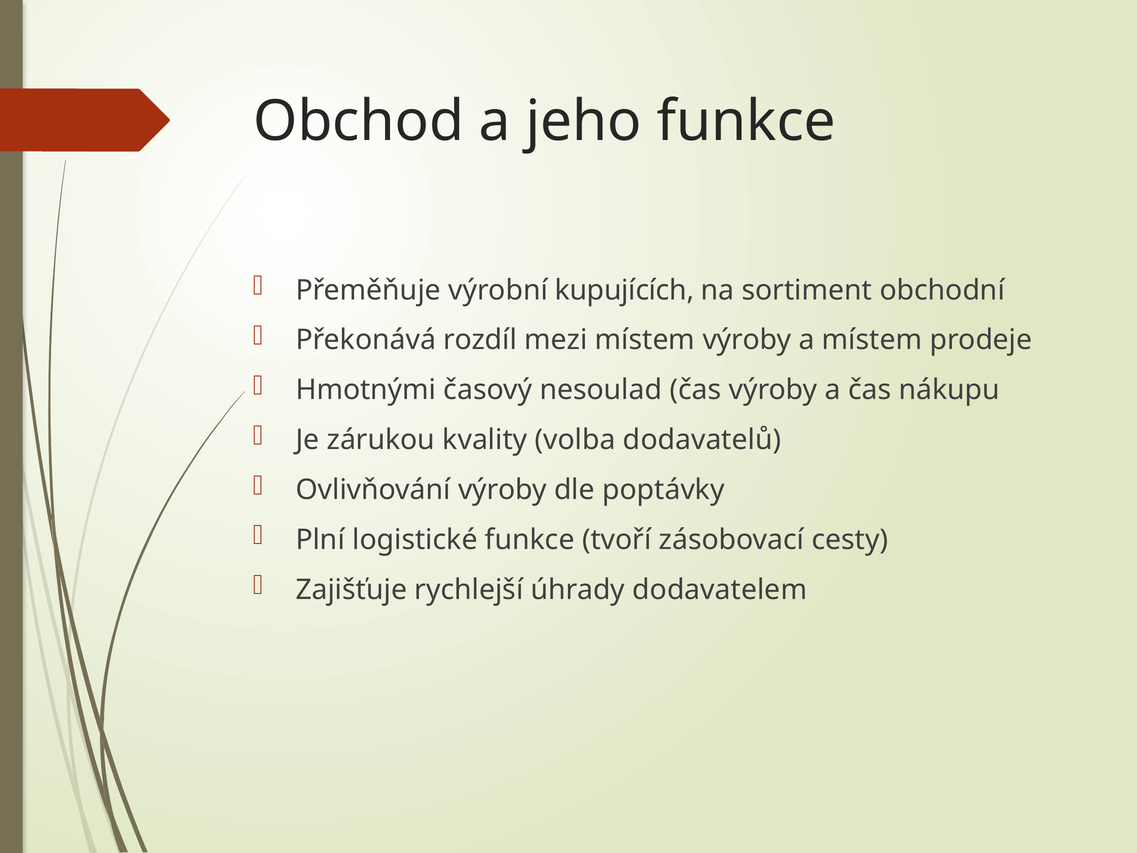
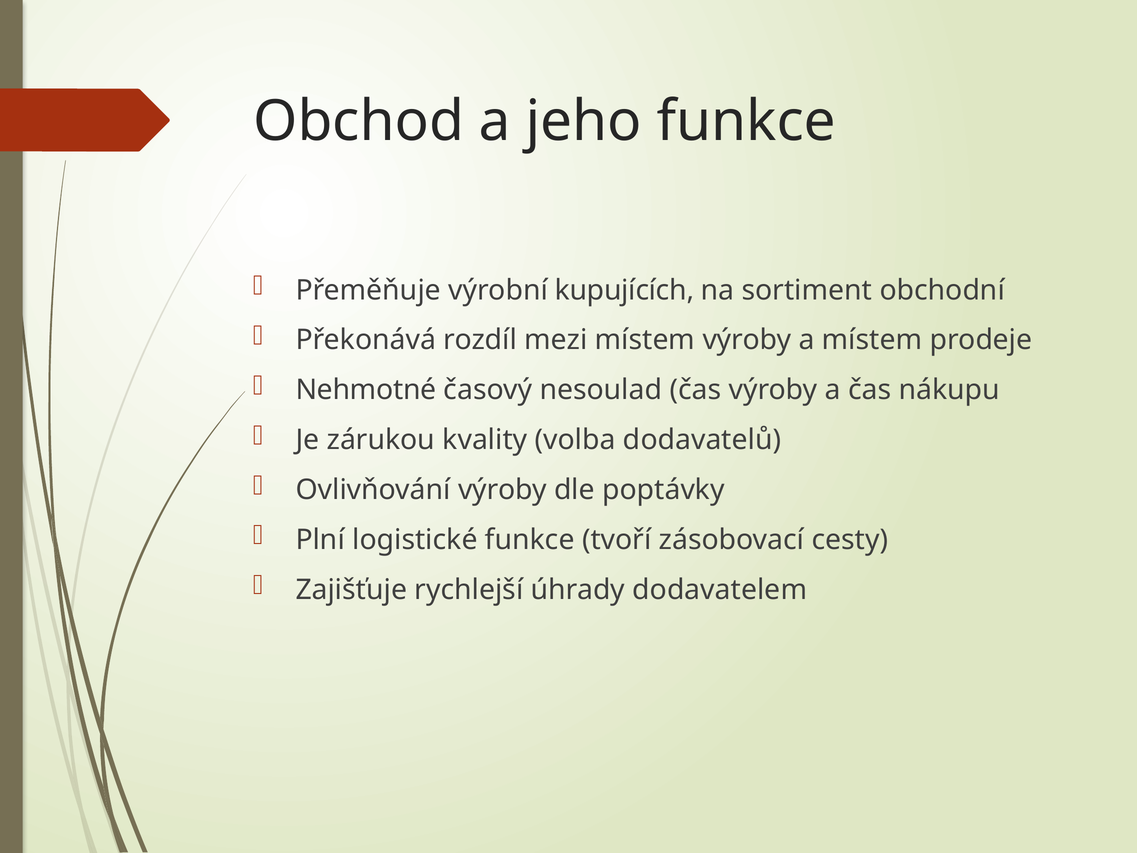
Hmotnými: Hmotnými -> Nehmotné (366, 390)
